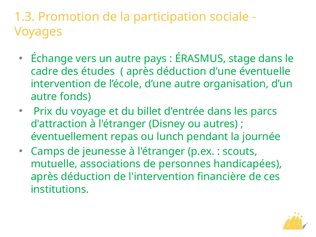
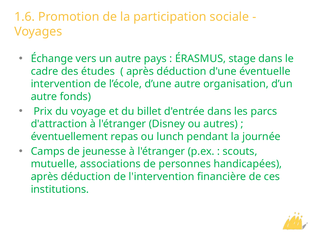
1.3: 1.3 -> 1.6 (25, 17)
